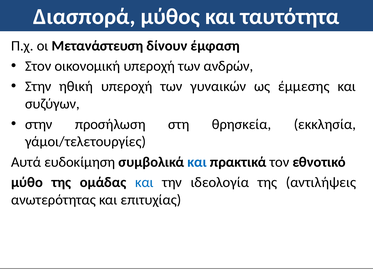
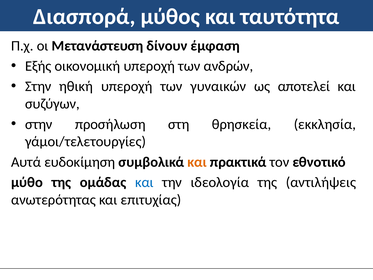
Στον: Στον -> Εξής (38, 66)
έμμεσης: έμμεσης -> αποτελεί (304, 86)
και colour: blue -> orange (197, 162)
